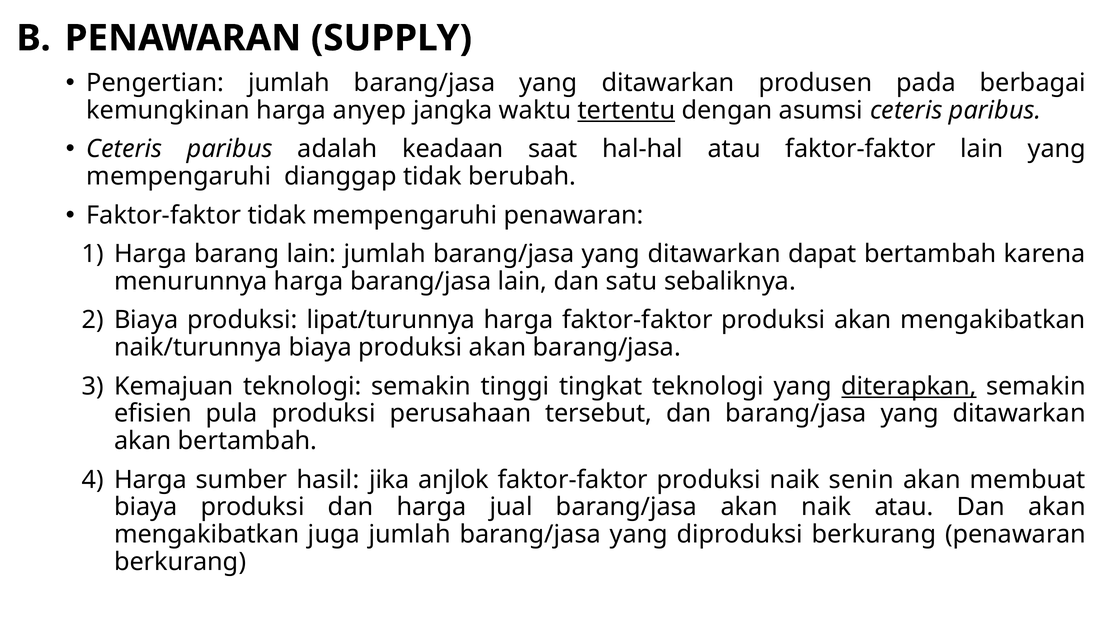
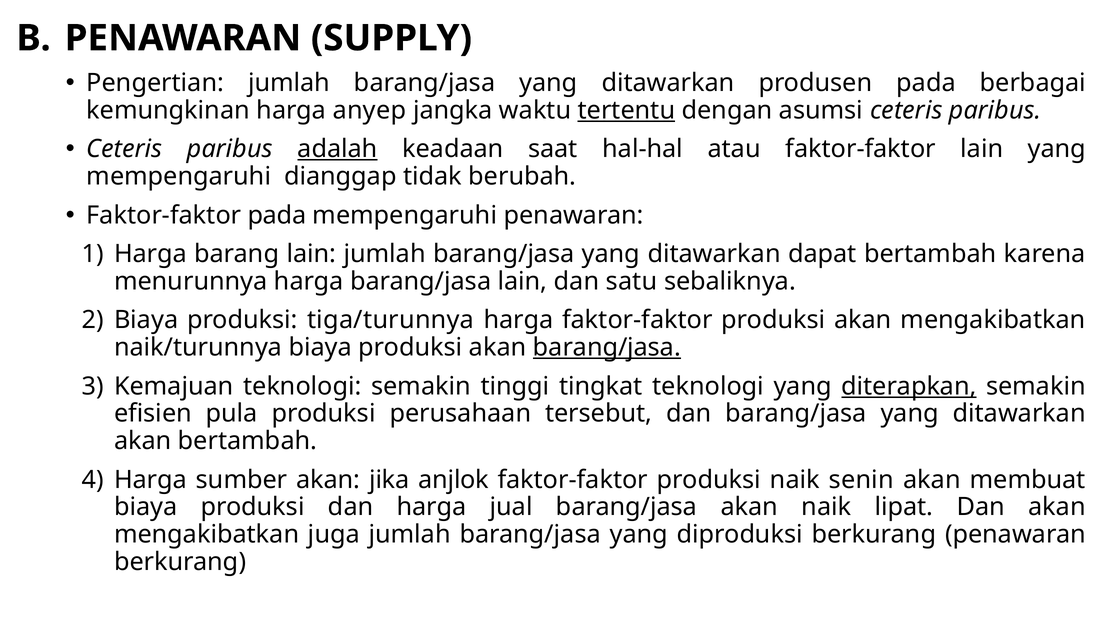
adalah underline: none -> present (337, 149)
Faktor-faktor tidak: tidak -> pada (277, 215)
lipat/turunnya: lipat/turunnya -> tiga/turunnya (391, 320)
barang/jasa underline: none -> present (607, 347)
sumber hasil: hasil -> akan (328, 480)
naik atau: atau -> lipat (904, 507)
